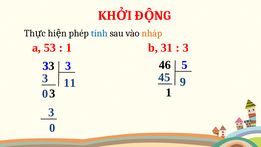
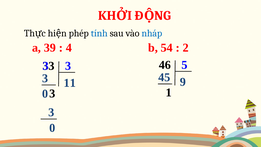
nháp colour: orange -> blue (152, 33)
53: 53 -> 39 (50, 48)
1: 1 -> 4 (69, 48)
31: 31 -> 54 (167, 48)
3: 3 -> 2 (186, 48)
